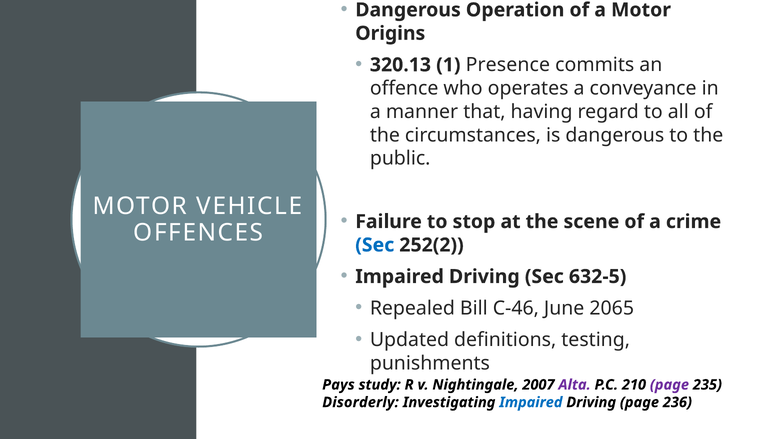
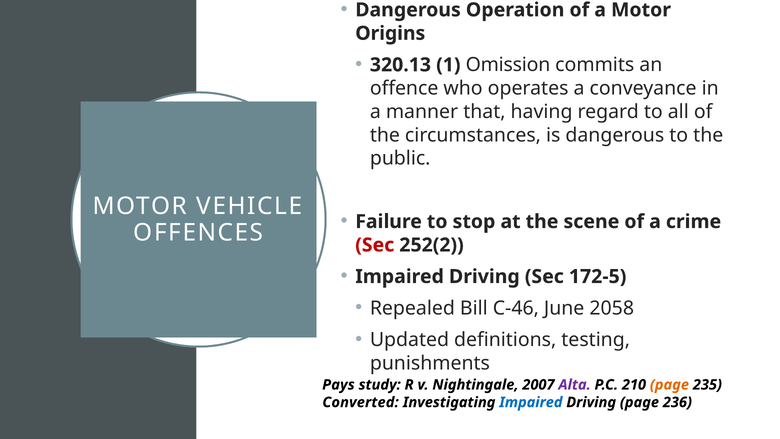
Presence: Presence -> Omission (508, 65)
Sec colour: blue -> red (375, 245)
632-5: 632-5 -> 172-5 (598, 276)
2065: 2065 -> 2058 (612, 308)
page colour: purple -> orange (669, 385)
Disorderly: Disorderly -> Converted (361, 402)
